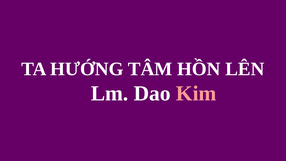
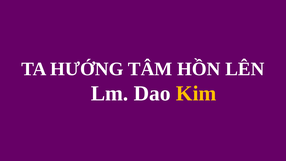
Kim colour: pink -> yellow (196, 93)
